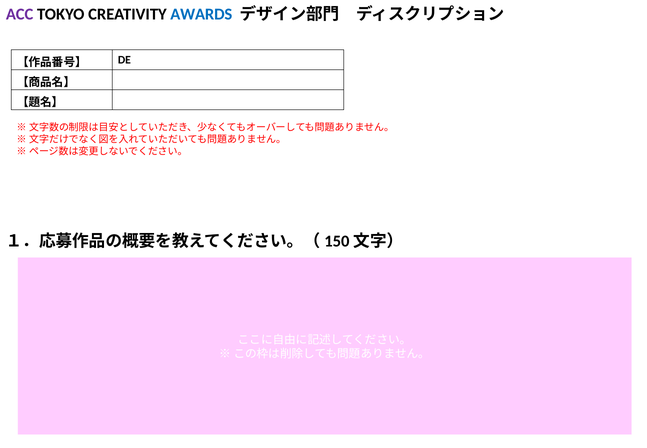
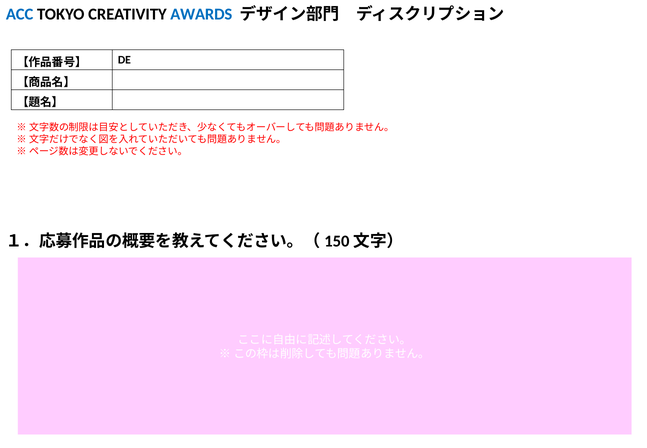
ACC colour: purple -> blue (20, 14)
